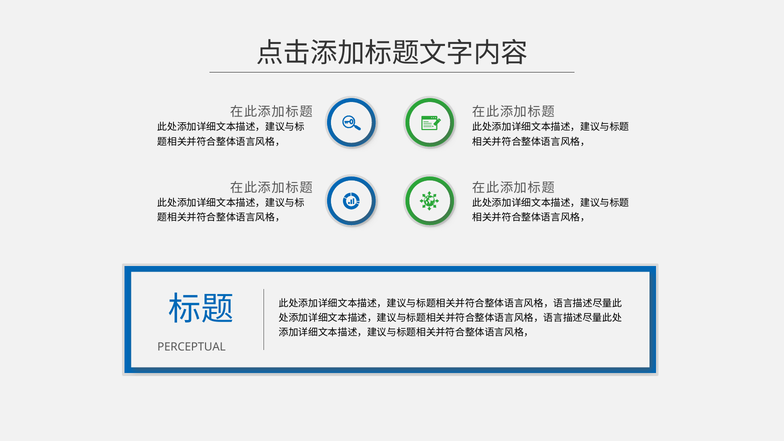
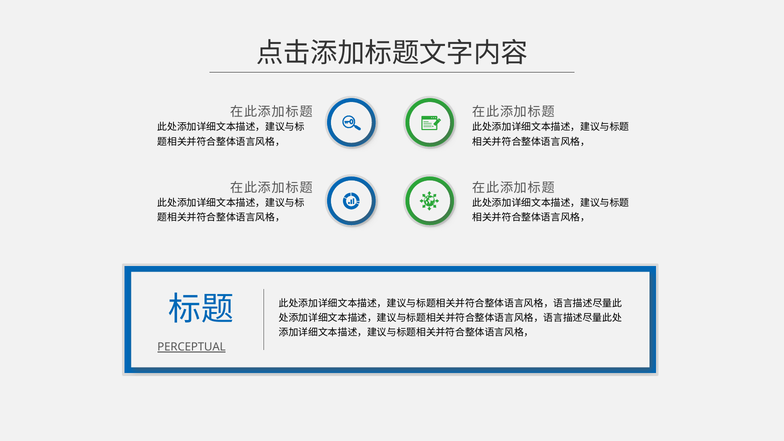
PERCEPTUAL underline: none -> present (191, 347)
